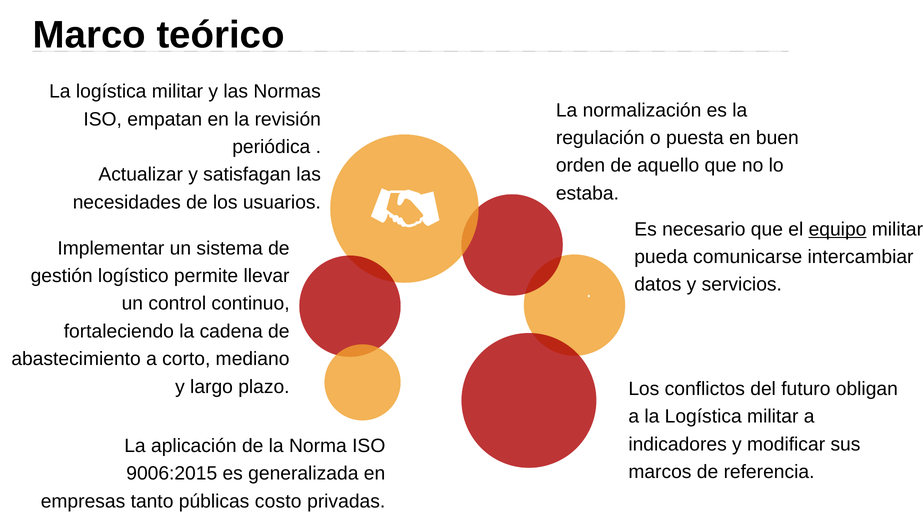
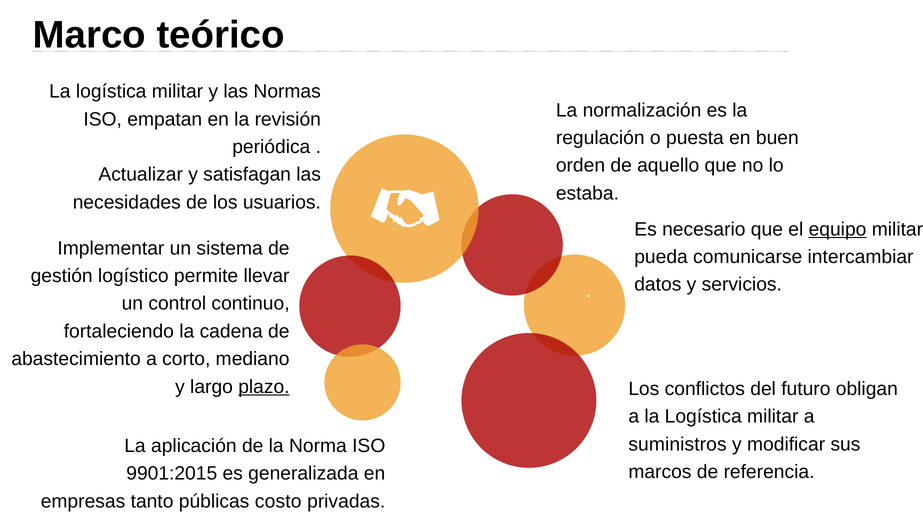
plazo underline: none -> present (264, 387)
indicadores: indicadores -> suministros (678, 444)
9006:2015: 9006:2015 -> 9901:2015 (172, 474)
